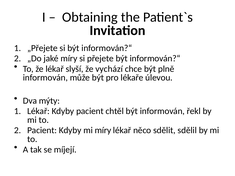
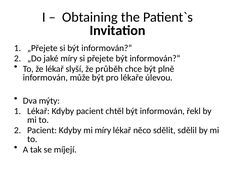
vychází: vychází -> průběh (109, 69)
